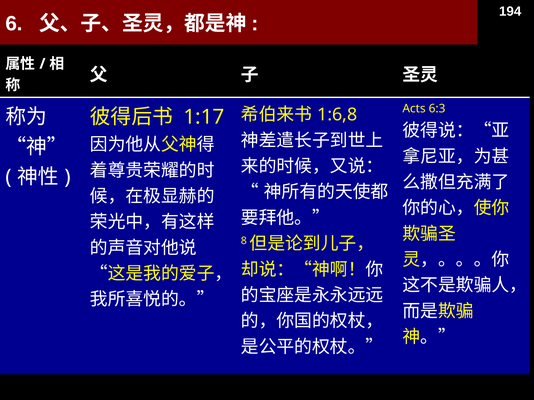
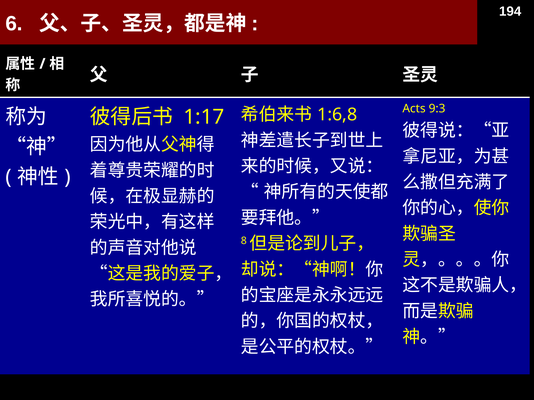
6:3: 6:3 -> 9:3 (437, 109)
